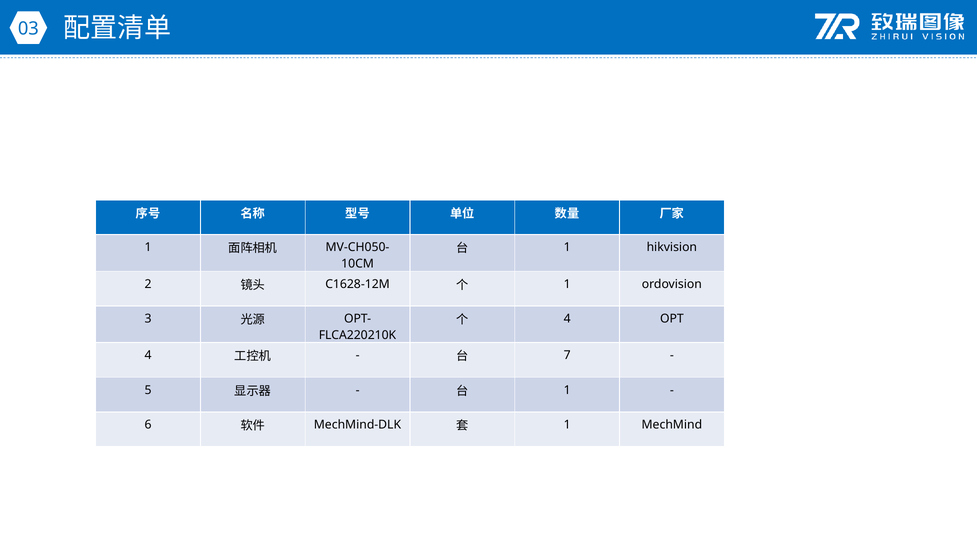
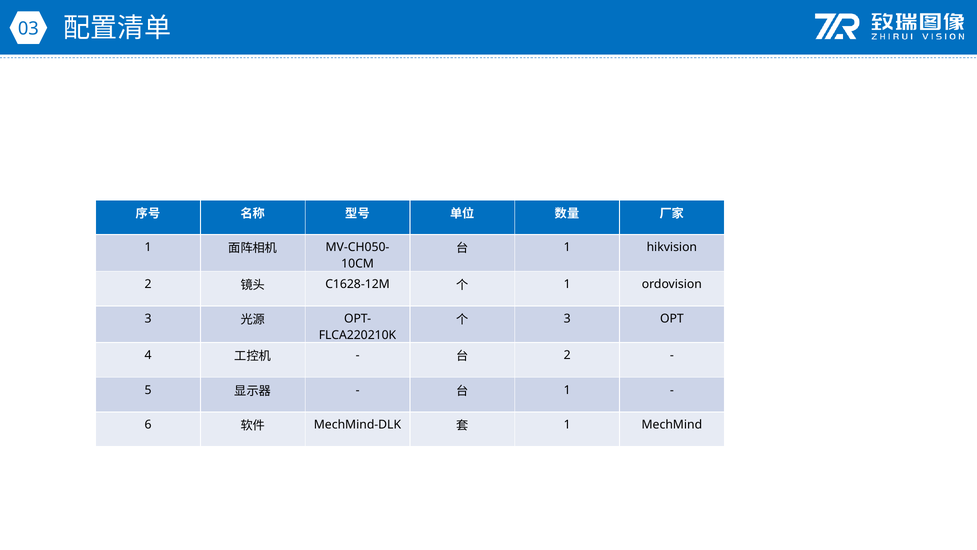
4: 4 -> 3 (567, 318)
7: 7 -> 2 (567, 355)
